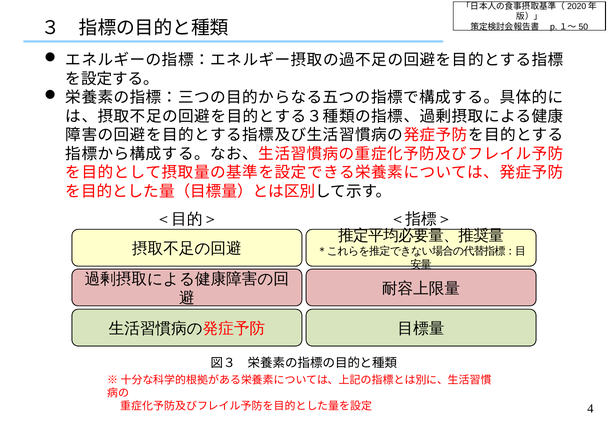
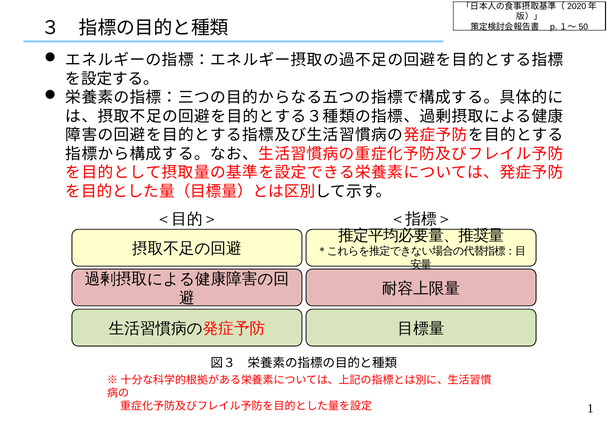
4: 4 -> 1 (590, 408)
